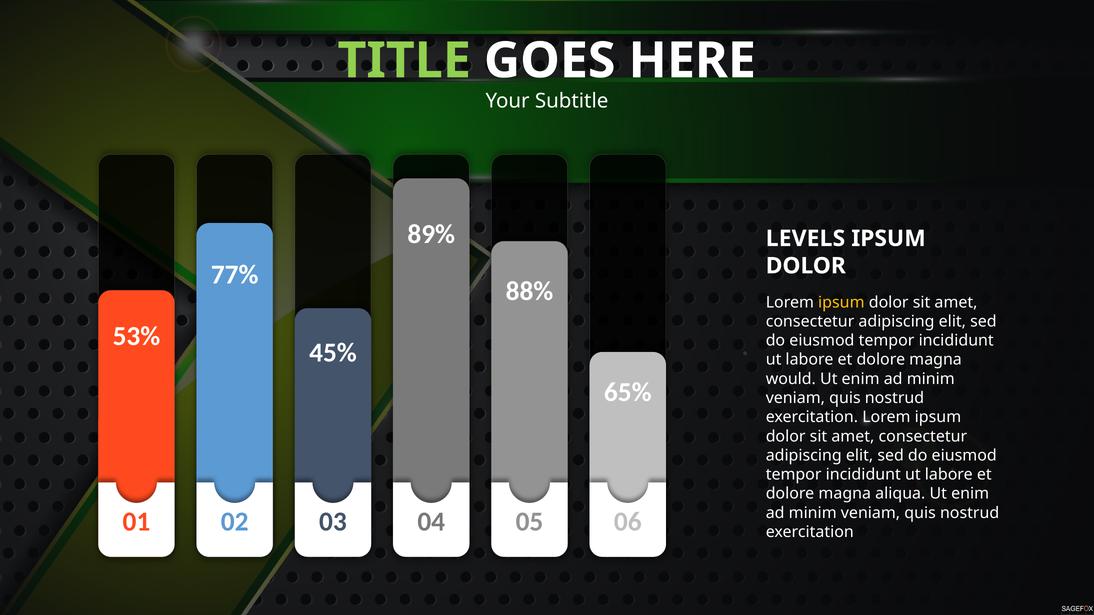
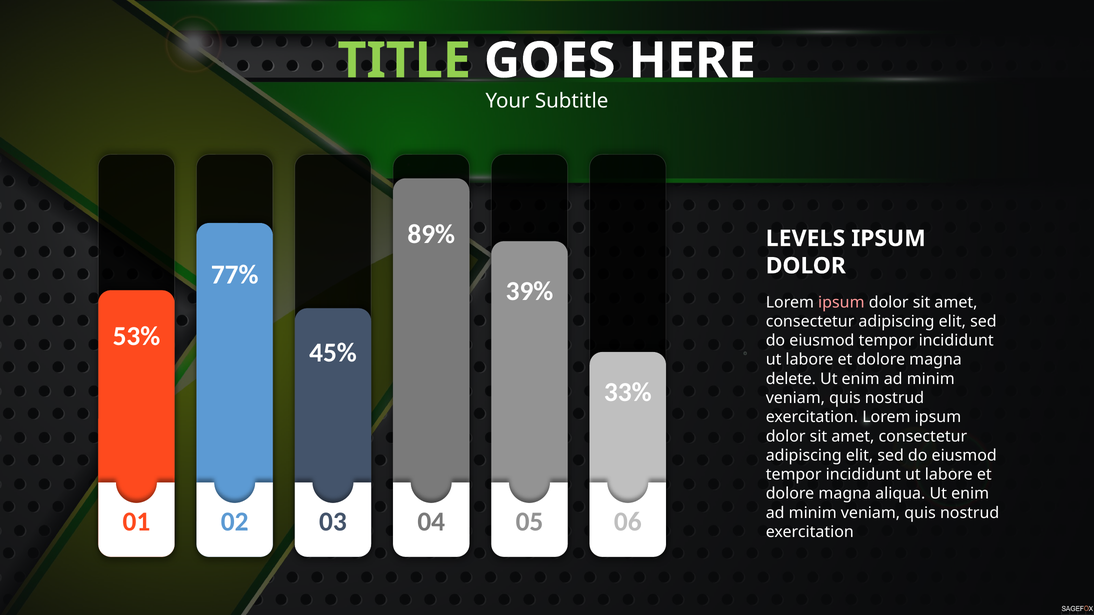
88%: 88% -> 39% (529, 292)
ipsum colour: yellow -> pink (841, 302)
would: would -> delete (791, 379)
65%: 65% -> 33% (628, 393)
